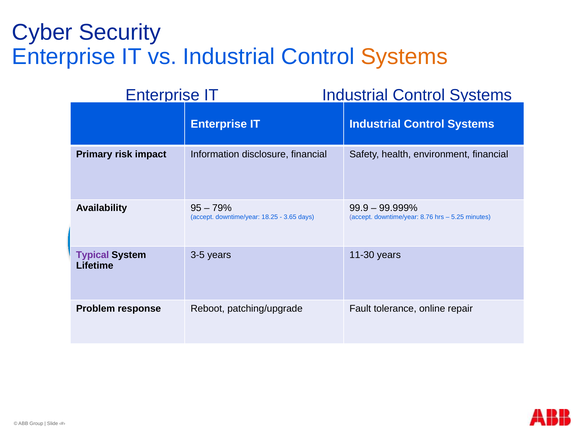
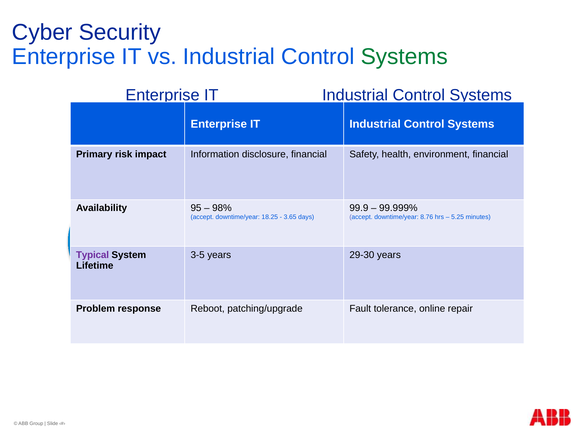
Systems colour: orange -> green (404, 57)
79%: 79% -> 98% (222, 208)
11-30: 11-30 -> 29-30 (362, 255)
